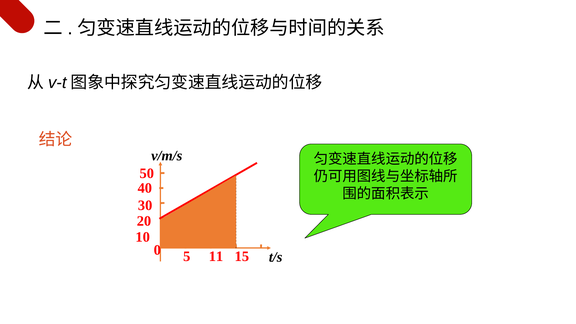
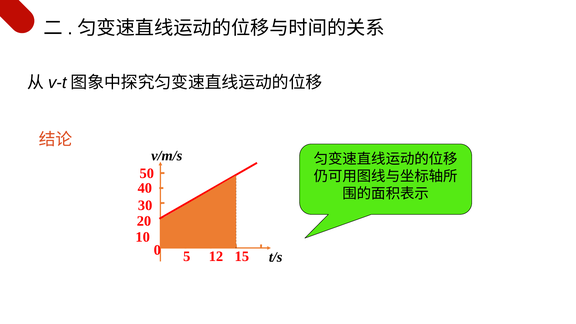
11: 11 -> 12 (216, 257)
